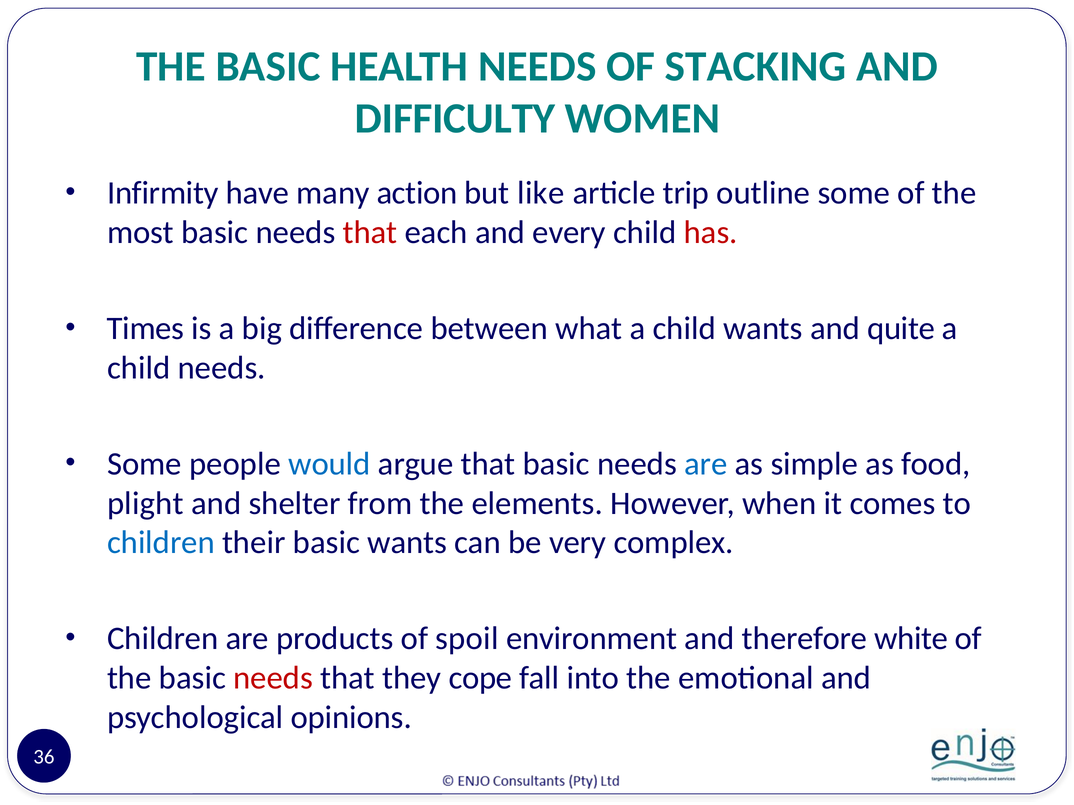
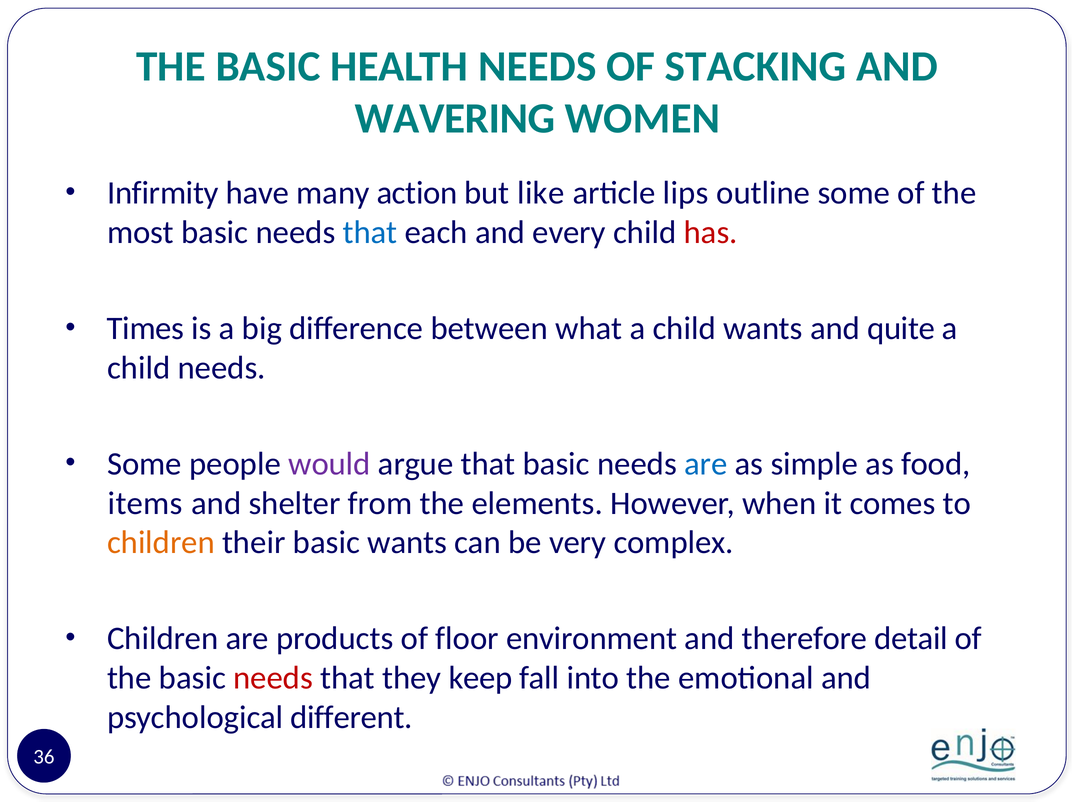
DIFFICULTY: DIFFICULTY -> WAVERING (455, 118)
trip: trip -> lips (686, 193)
that colour: red -> blue (370, 233)
would colour: blue -> purple (329, 464)
plight: plight -> items (145, 504)
children colour: blue -> orange (161, 543)
spoil: spoil -> floor (467, 639)
white: white -> detail (911, 639)
cope: cope -> keep (480, 678)
opinions: opinions -> different (351, 718)
